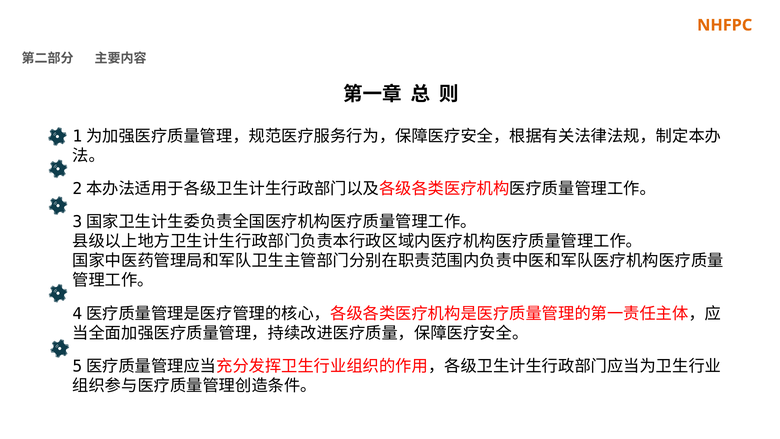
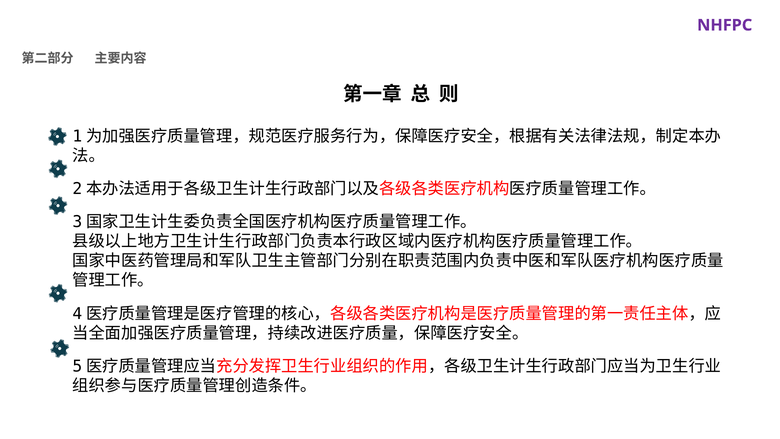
NHFPC colour: orange -> purple (725, 25)
